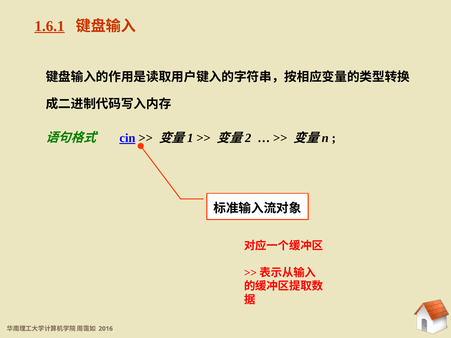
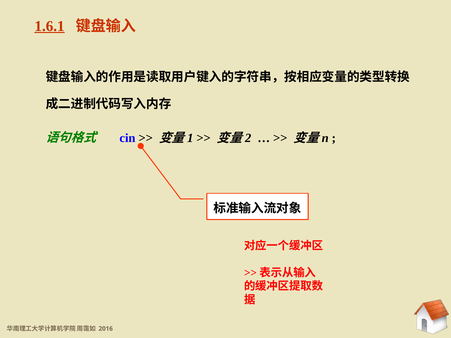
cin underline: present -> none (127, 138)
